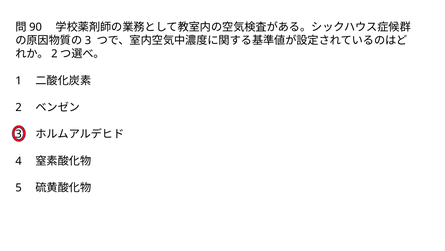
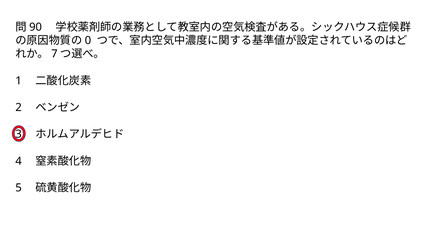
3: 3 -> 0 (88, 40)
2: 2 -> 7 (54, 54)
